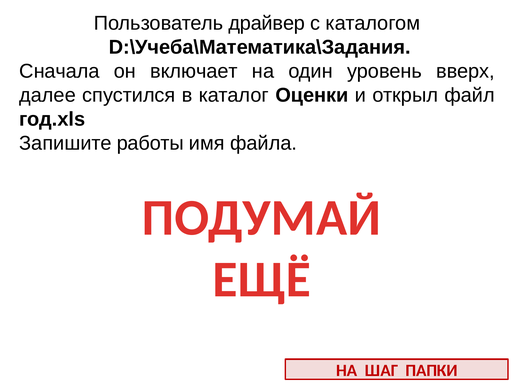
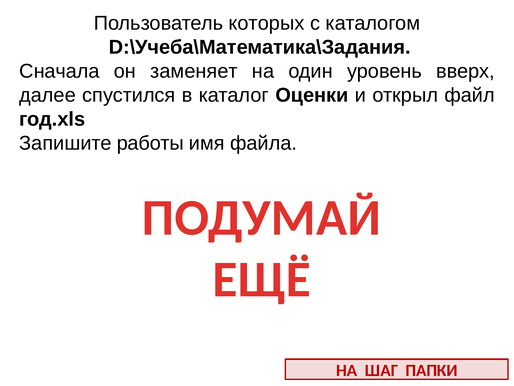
драйвер: драйвер -> которых (267, 23)
включает: включает -> заменяет (194, 71)
